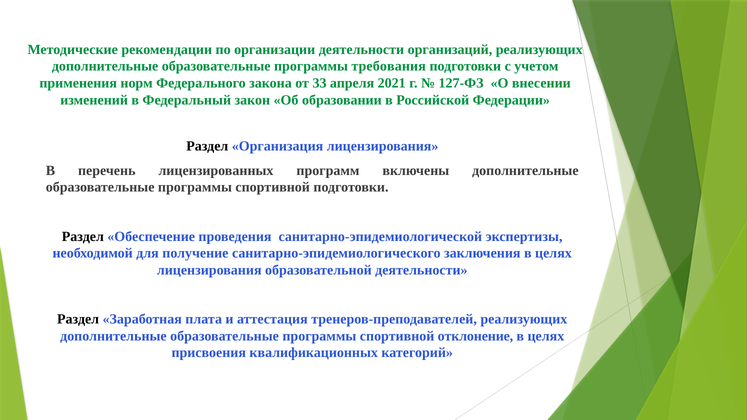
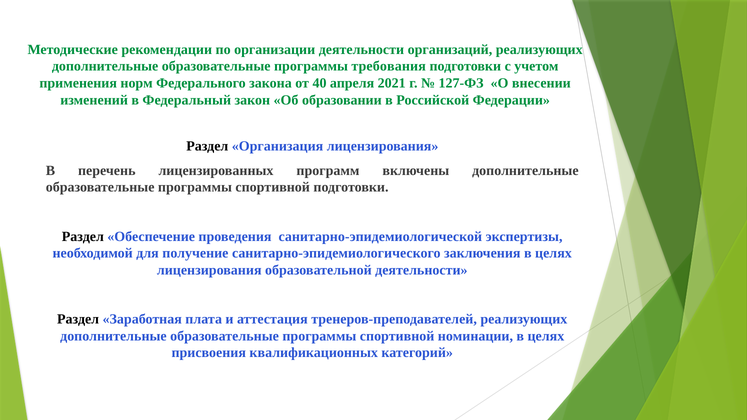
33: 33 -> 40 (320, 83)
отклонение: отклонение -> номинации (475, 336)
